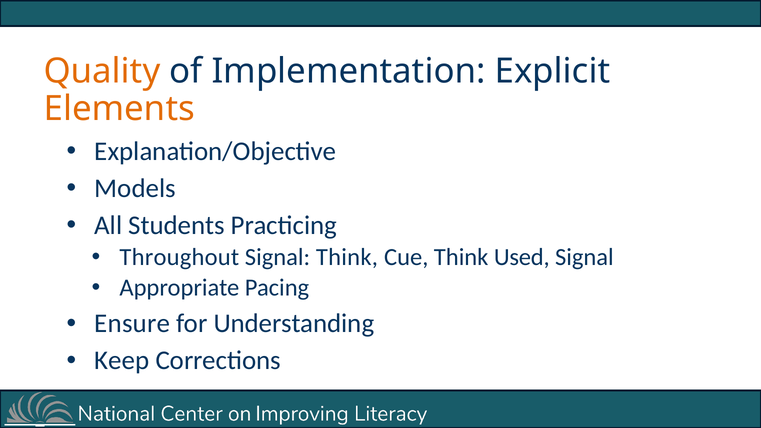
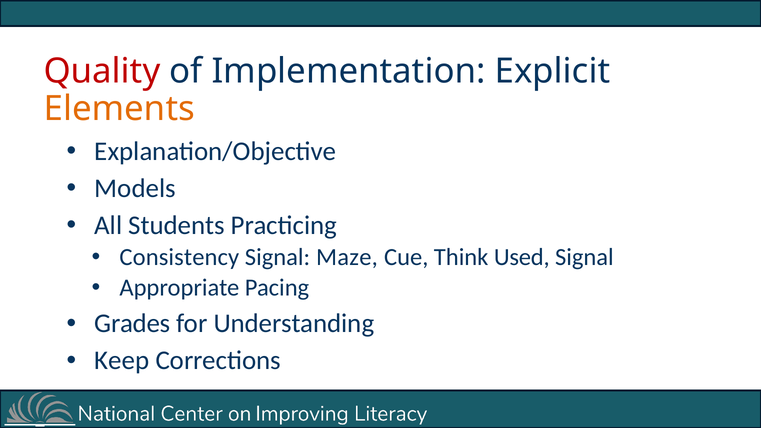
Quality colour: orange -> red (102, 71)
Throughout: Throughout -> Consistency (179, 257)
Signal Think: Think -> Maze (347, 257)
Ensure: Ensure -> Grades (132, 324)
